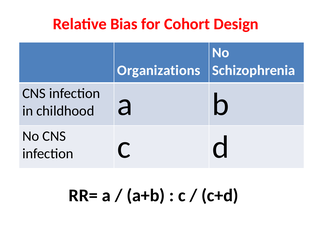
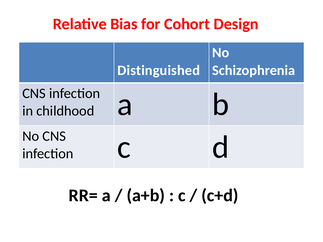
Organizations: Organizations -> Distinguished (159, 70)
